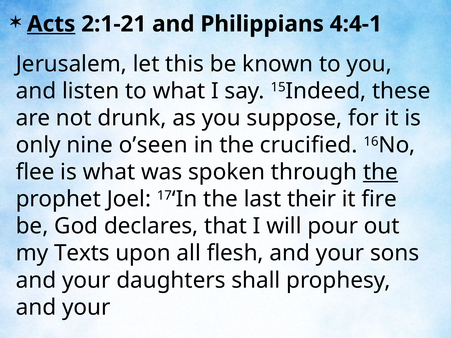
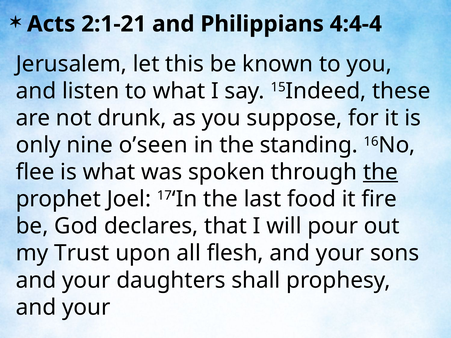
Acts underline: present -> none (51, 24)
4:4-1: 4:4-1 -> 4:4-4 (356, 24)
crucified: crucified -> standing (309, 145)
their: their -> food (312, 199)
Texts: Texts -> Trust (82, 253)
